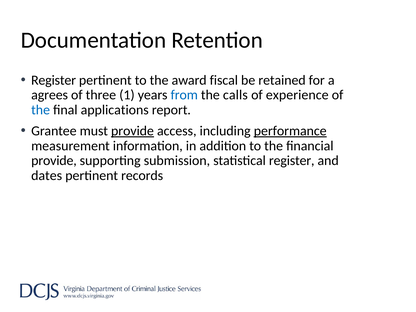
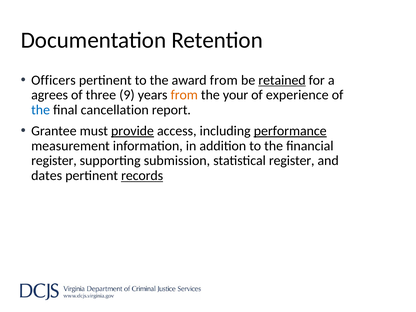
Register: Register -> Officers (53, 80)
award fiscal: fiscal -> from (224, 80)
retained underline: none -> present (282, 80)
1: 1 -> 9 (127, 95)
from colour: blue -> orange (184, 95)
calls: calls -> your (236, 95)
applications: applications -> cancellation (115, 110)
provide: provide -> register (54, 161)
records underline: none -> present (142, 176)
